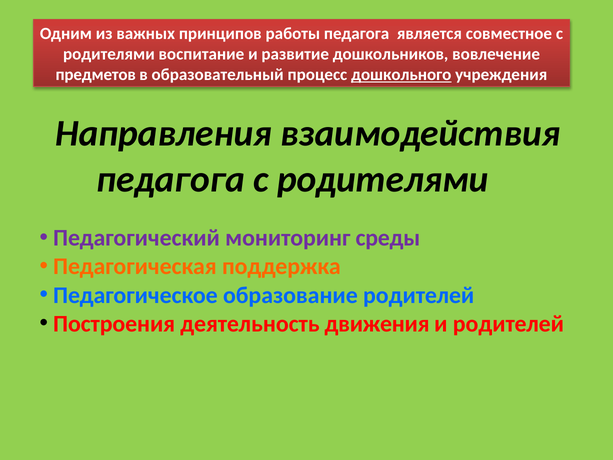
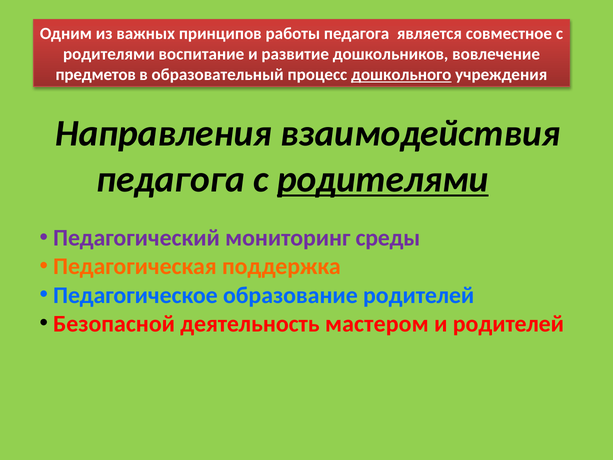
родителями underline: none -> present (383, 179)
Построения: Построения -> Безопасной (114, 324)
движения: движения -> мастером (377, 324)
